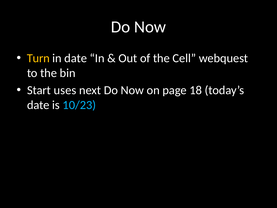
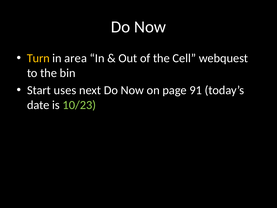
in date: date -> area (76, 58)
18: 18 -> 91 (196, 90)
10/23 colour: light blue -> light green (79, 105)
